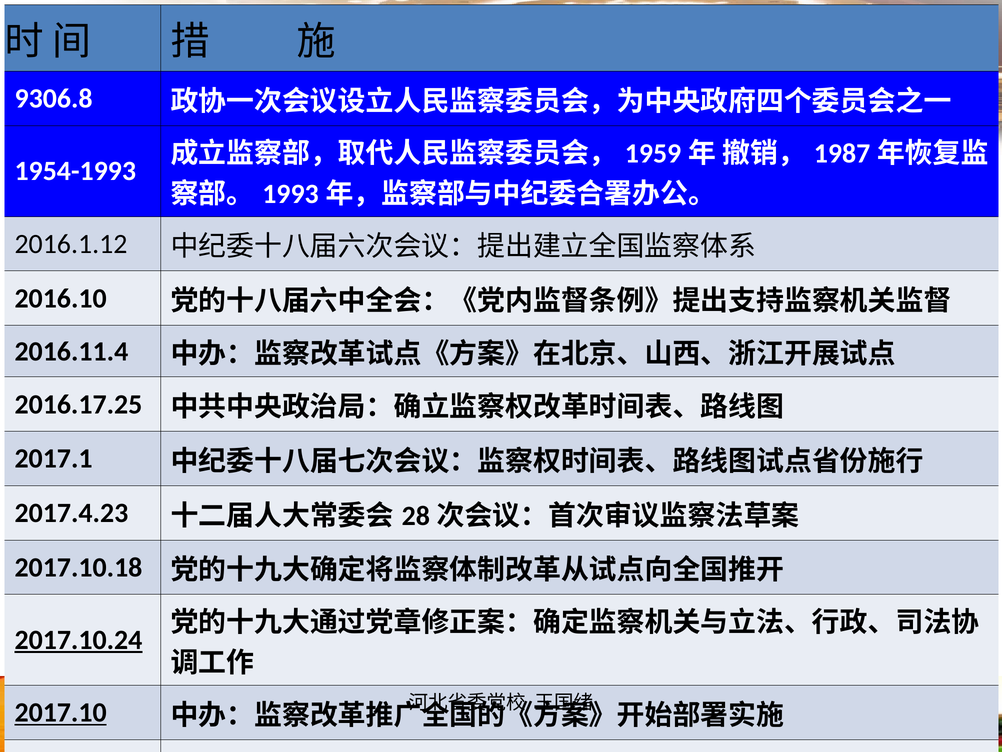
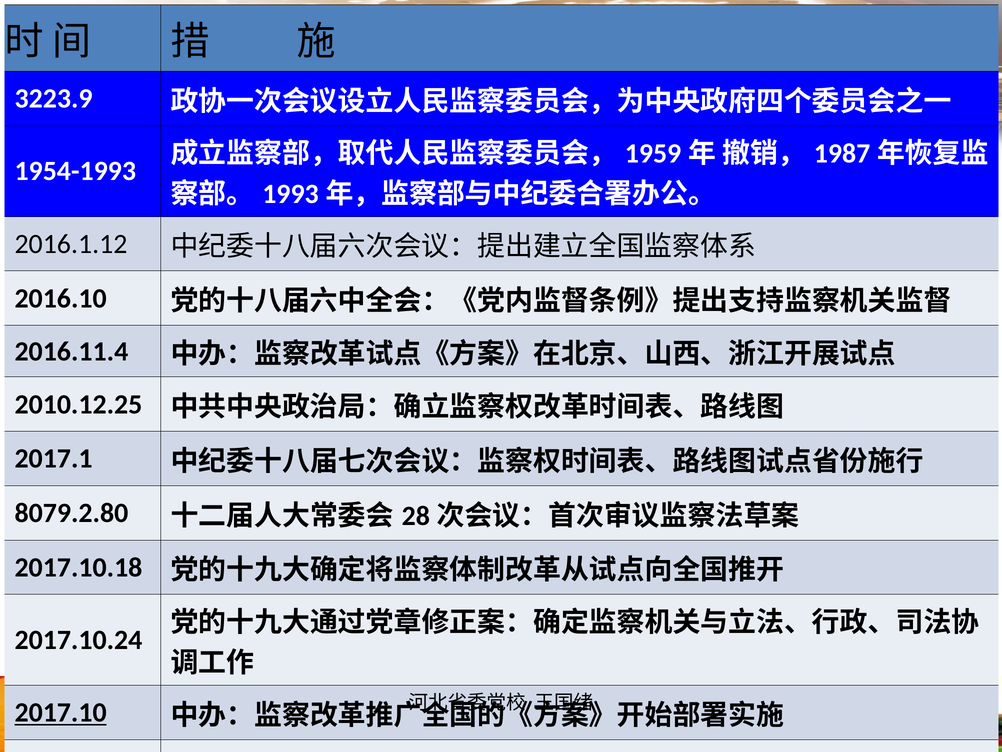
9306.8: 9306.8 -> 3223.9 (54, 99)
2016.17.25: 2016.17.25 -> 2010.12.25 (78, 404)
2017.4.23: 2017.4.23 -> 8079.2.80 (71, 513)
2017.10.24 underline: present -> none (78, 640)
